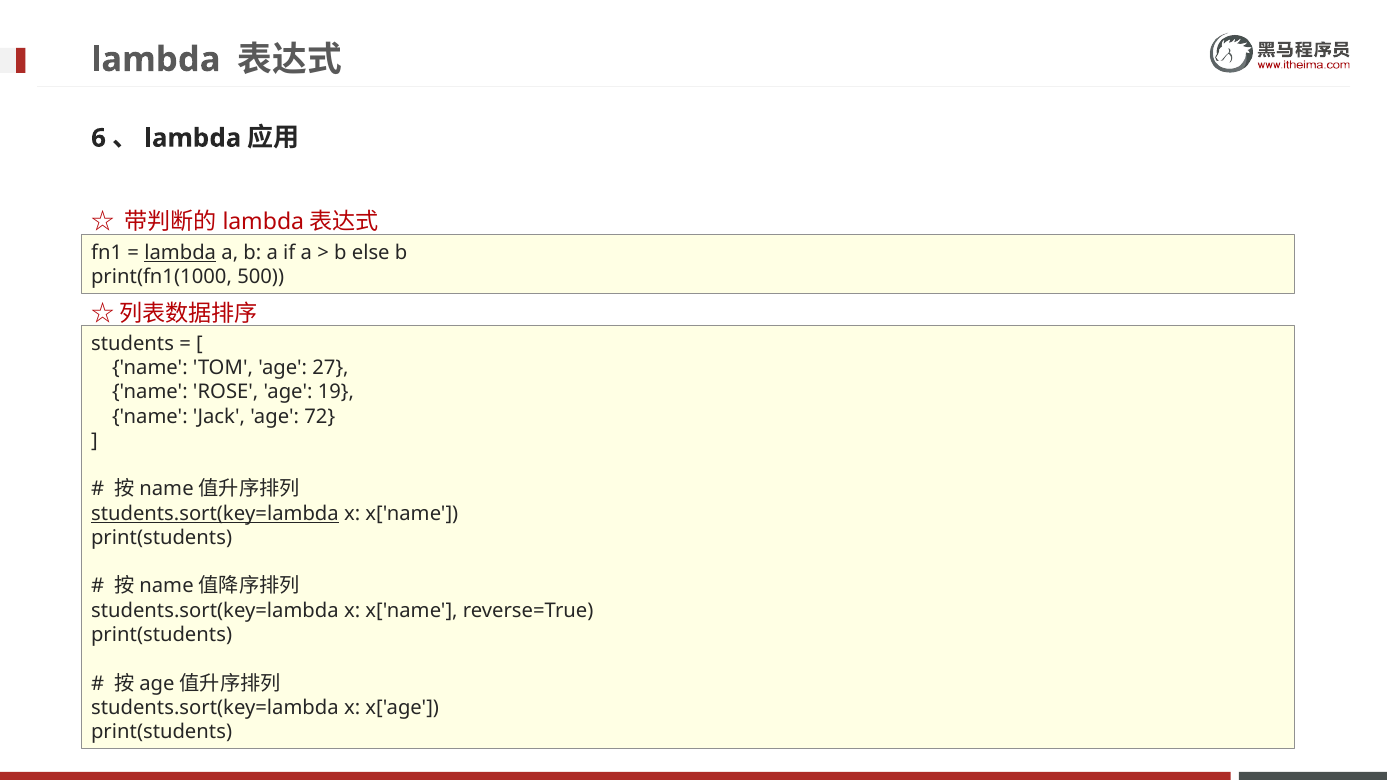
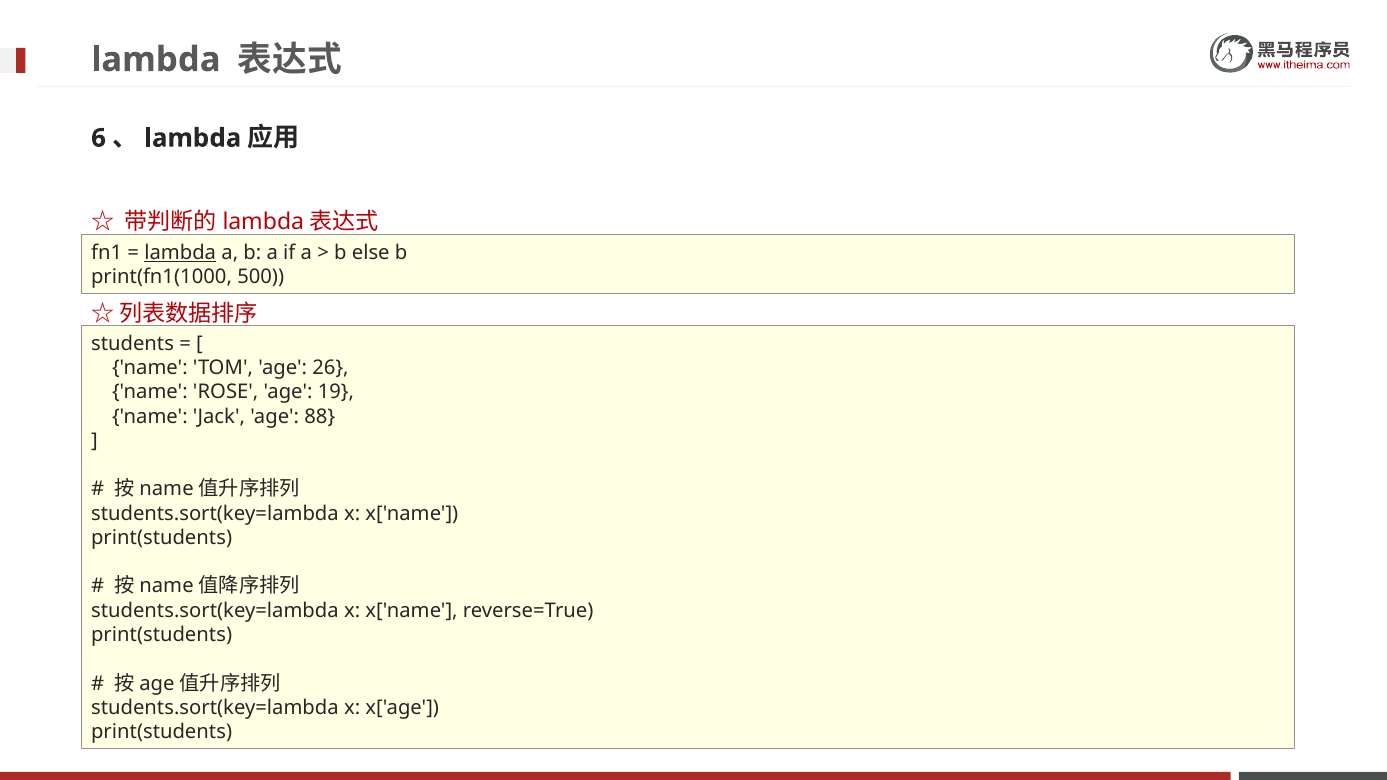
27: 27 -> 26 (331, 368)
72: 72 -> 88 (320, 416)
students.sort(key=lambda underline: present -> none (215, 514)
